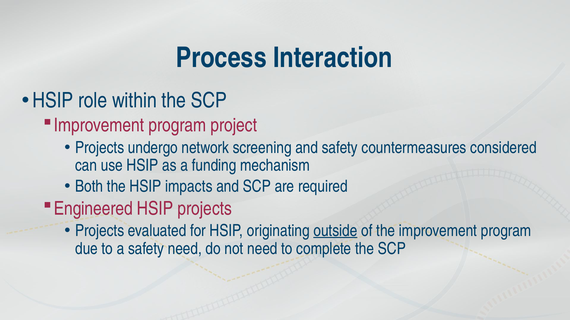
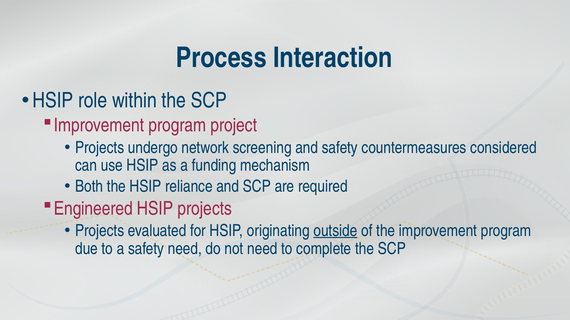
impacts: impacts -> reliance (189, 187)
